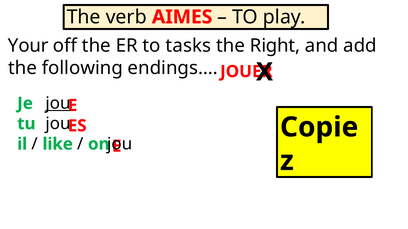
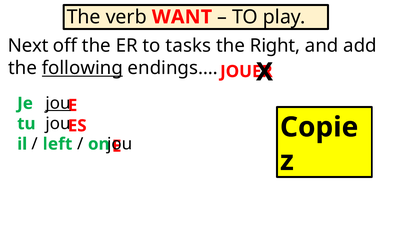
AIMES: AIMES -> WANT (182, 17)
Your: Your -> Next (28, 46)
following underline: none -> present (82, 68)
like: like -> left (58, 144)
